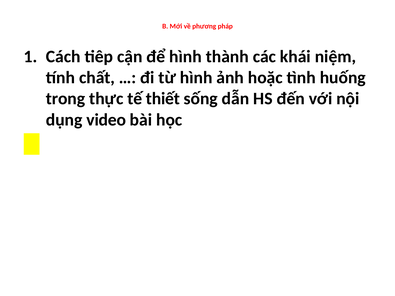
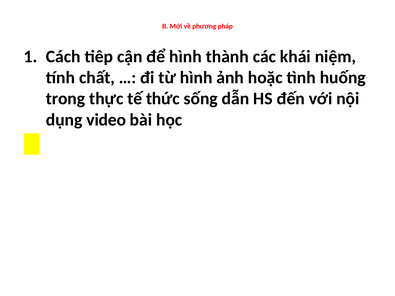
thiết: thiết -> thức (163, 99)
